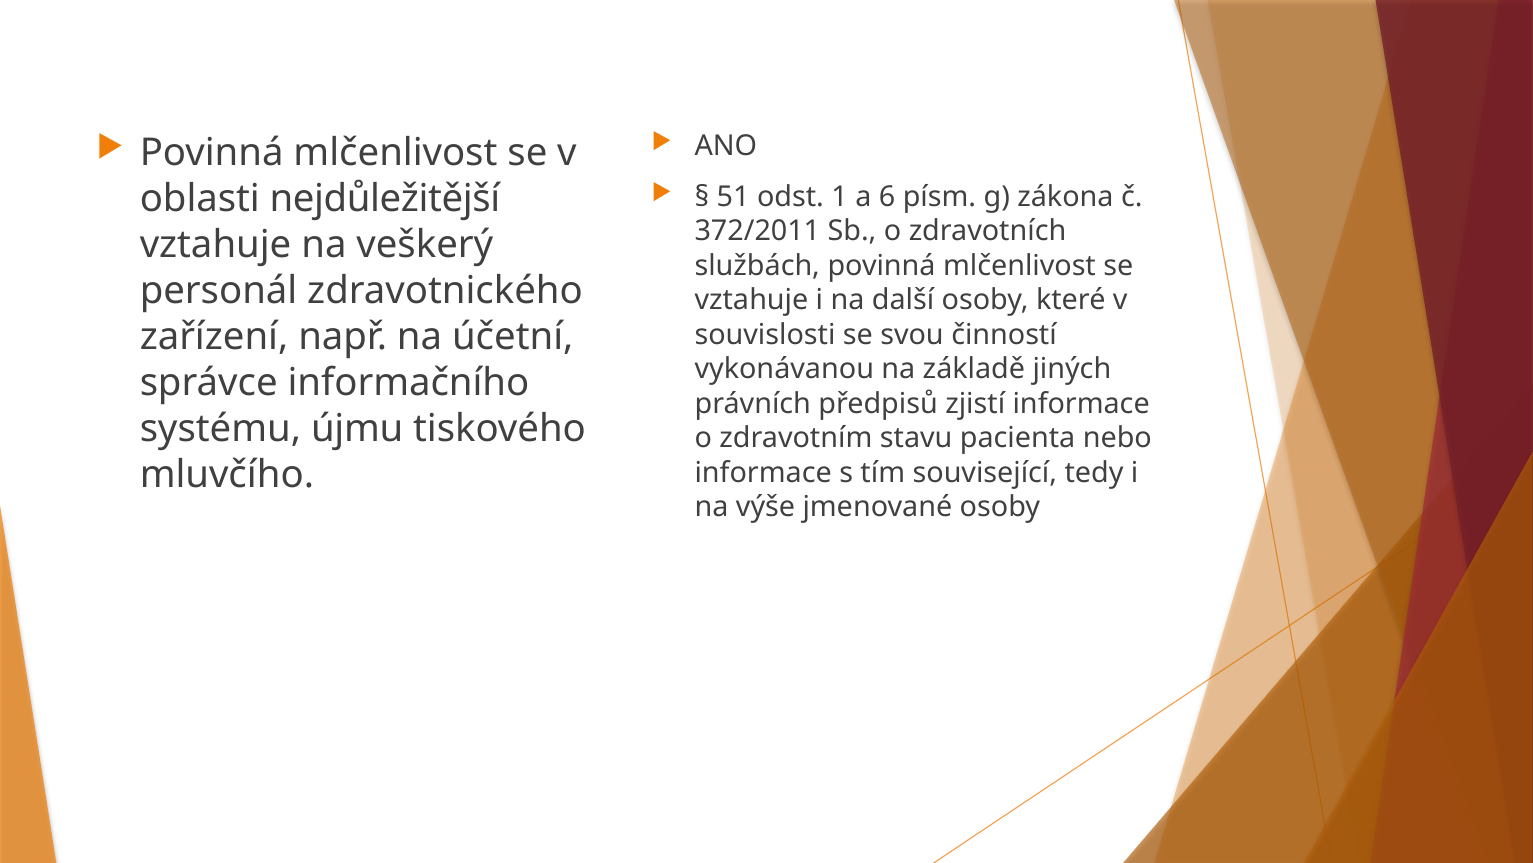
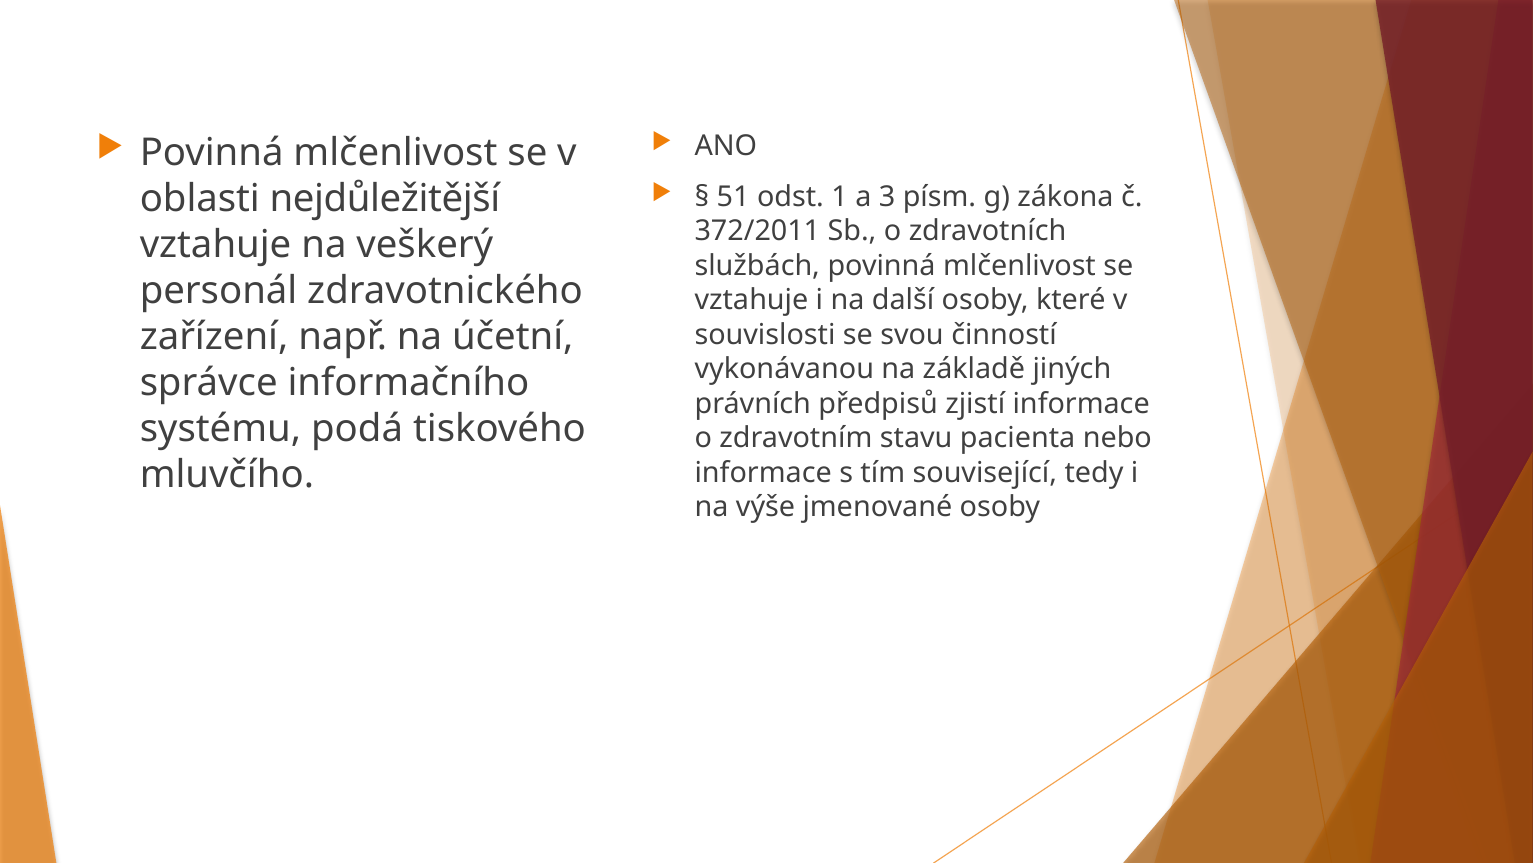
6: 6 -> 3 (887, 197)
újmu: újmu -> podá (357, 428)
